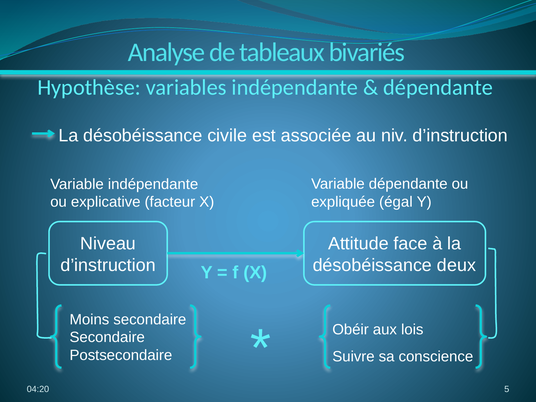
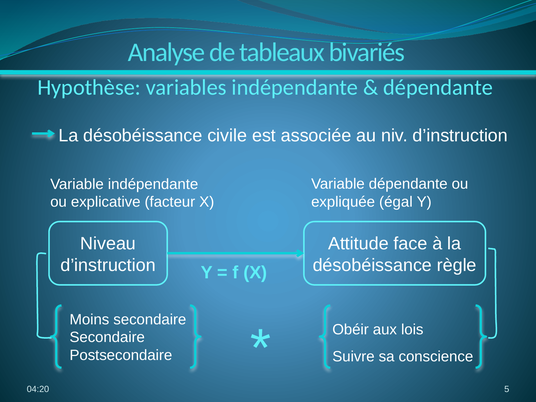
deux: deux -> règle (457, 265)
